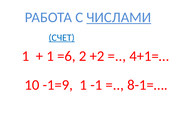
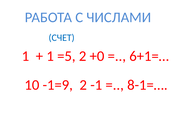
ЧИСЛАМИ underline: present -> none (119, 17)
СЧЕТ underline: present -> none (62, 38)
=6: =6 -> =5 (66, 56)
+2: +2 -> +0 (97, 56)
4+1=…: 4+1=… -> 6+1=… (149, 56)
-1=9 1: 1 -> 2 (83, 85)
